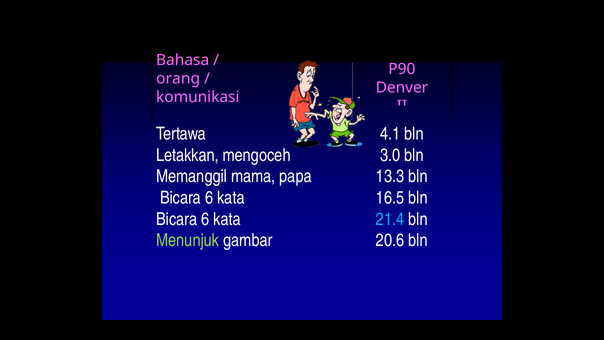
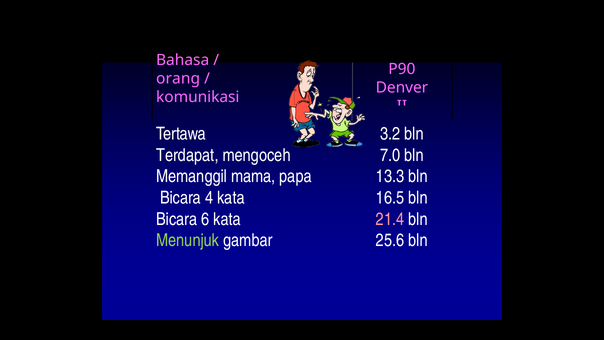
4.1: 4.1 -> 3.2 (390, 134)
Letakkan: Letakkan -> Terdapat (187, 155)
3.0: 3.0 -> 7.0 (390, 155)
6: 6 -> 4 (209, 198)
21.4 colour: light blue -> pink (390, 219)
20.6: 20.6 -> 25.6 (390, 240)
